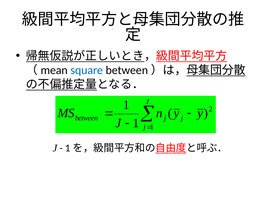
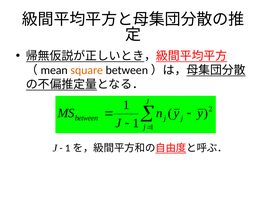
square colour: blue -> orange (87, 70)
